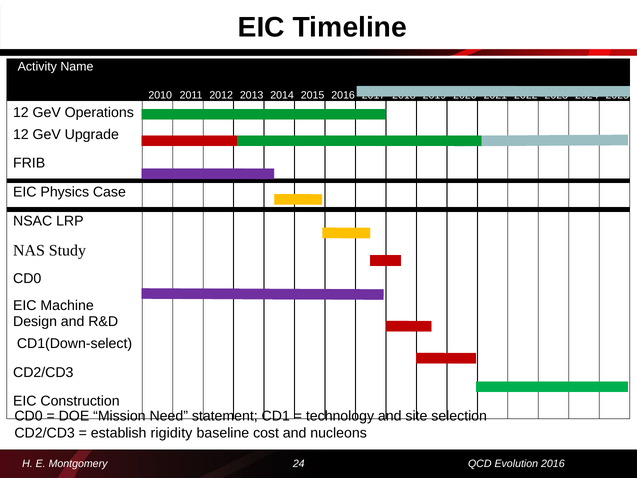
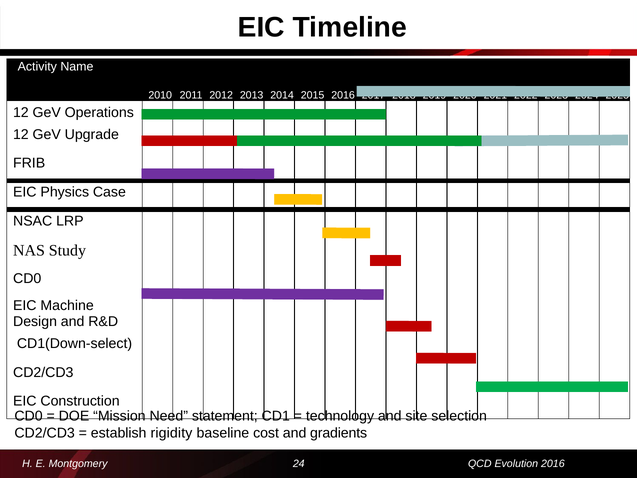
nucleons: nucleons -> gradients (339, 433)
